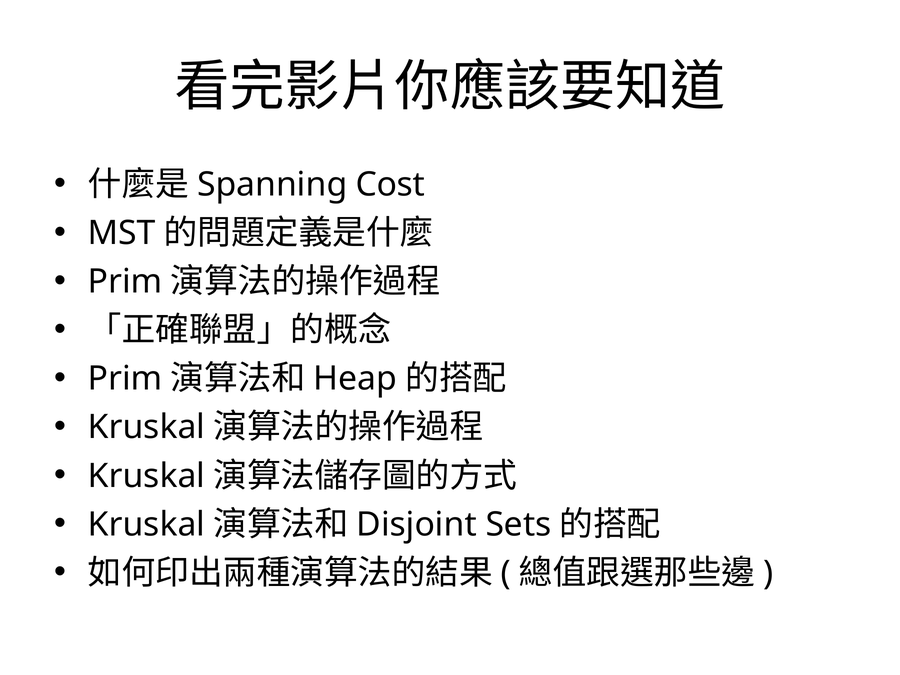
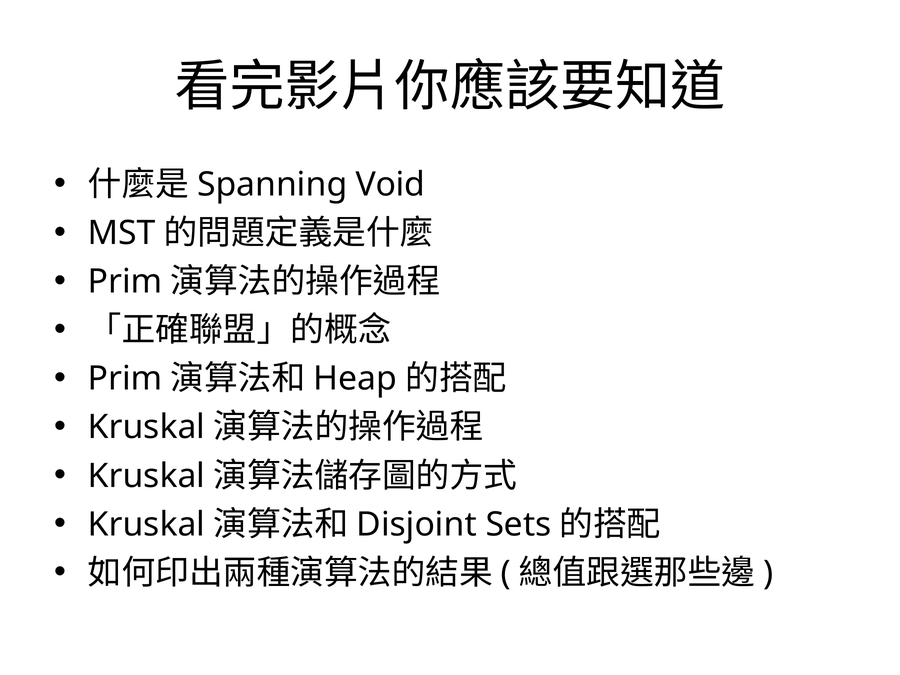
Cost: Cost -> Void (390, 185)
